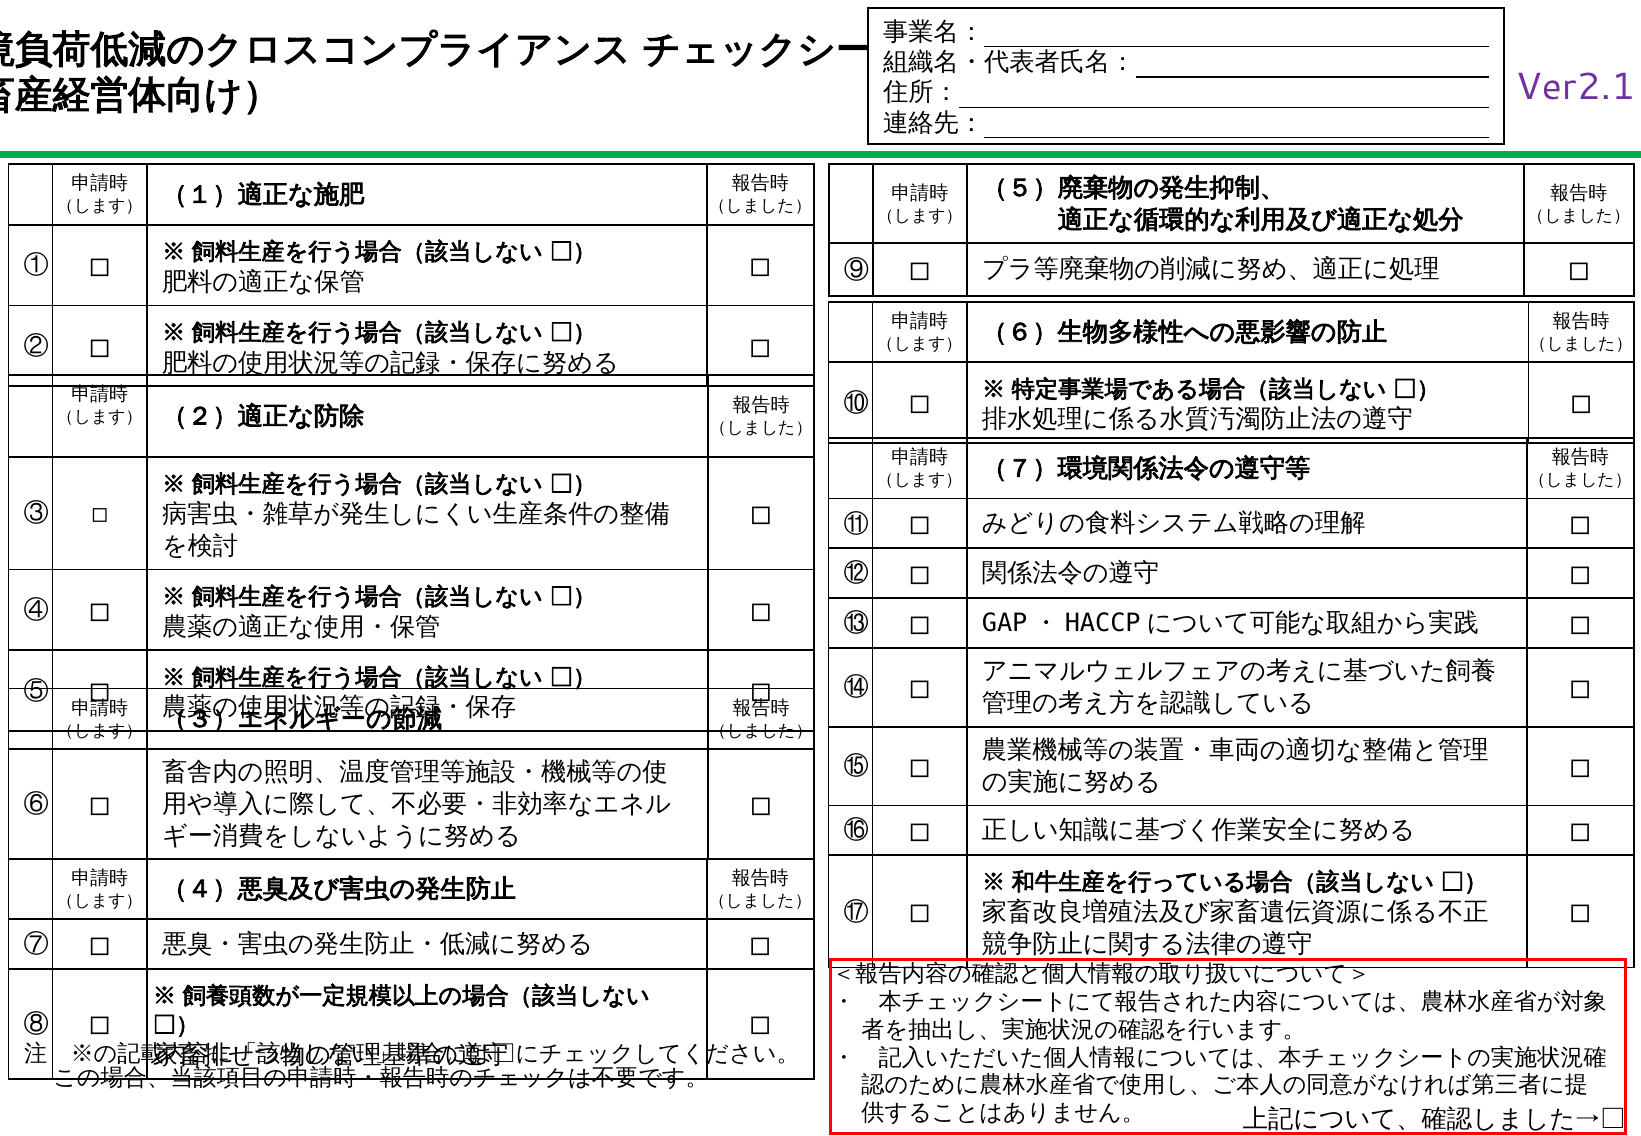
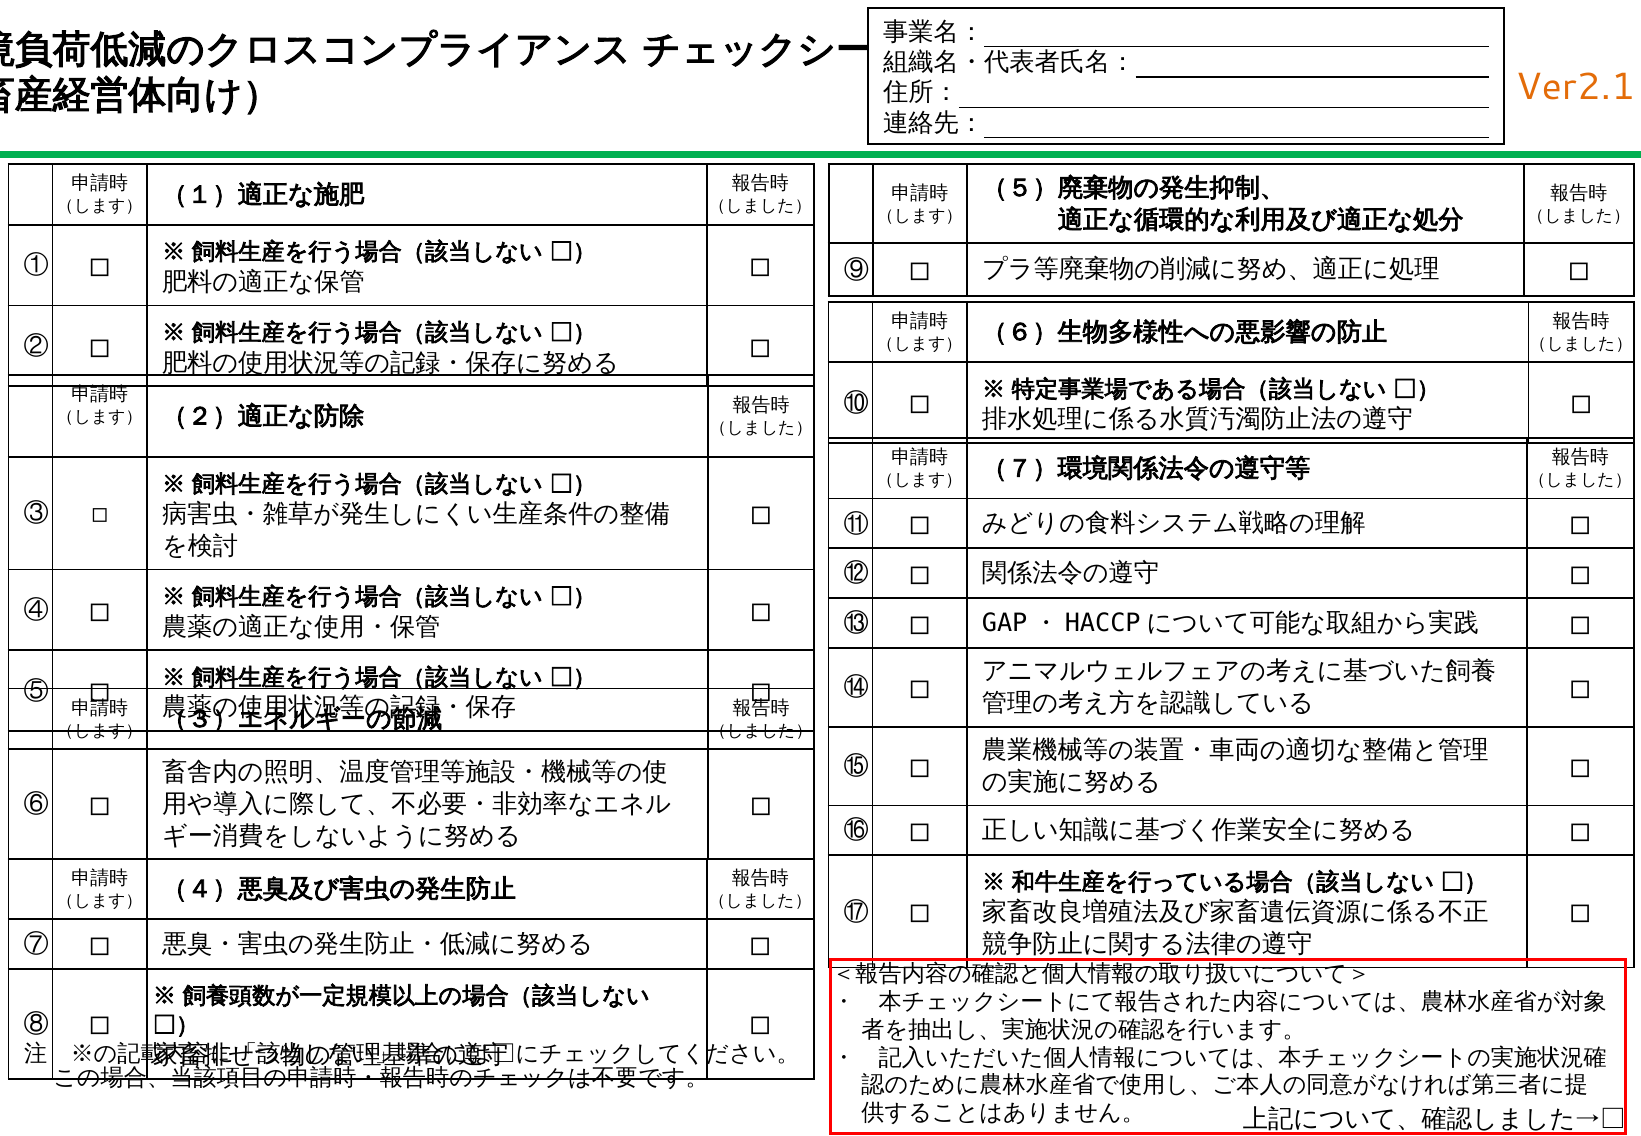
Ver2.1 colour: purple -> orange (1575, 87)
